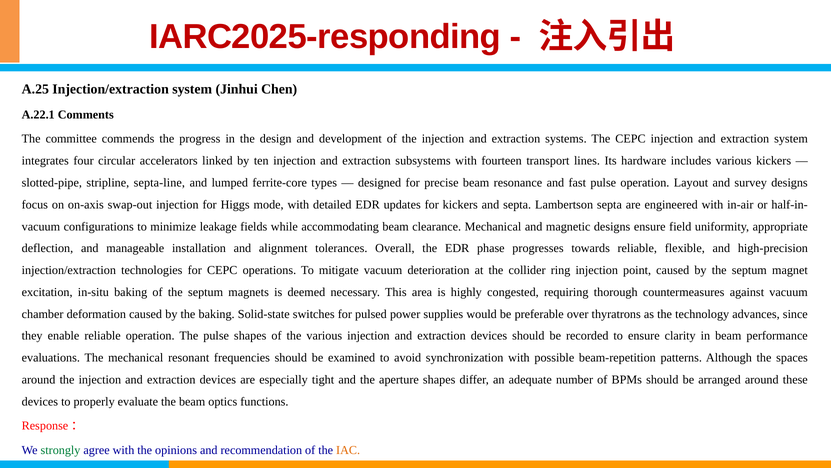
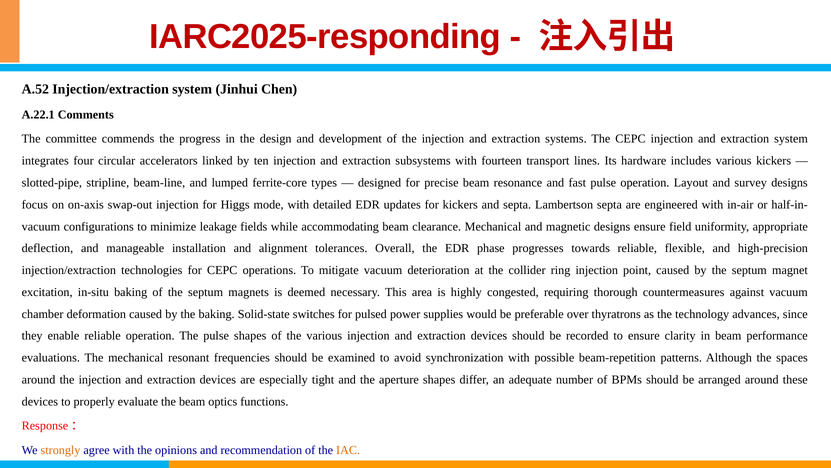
A.25: A.25 -> A.52 (35, 89)
septa-line: septa-line -> beam-line (159, 183)
strongly colour: green -> orange (61, 450)
